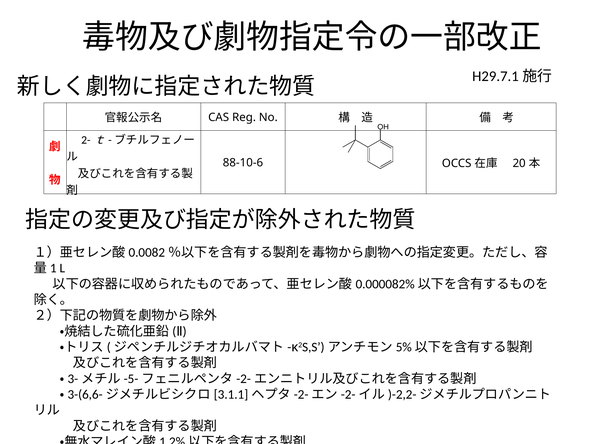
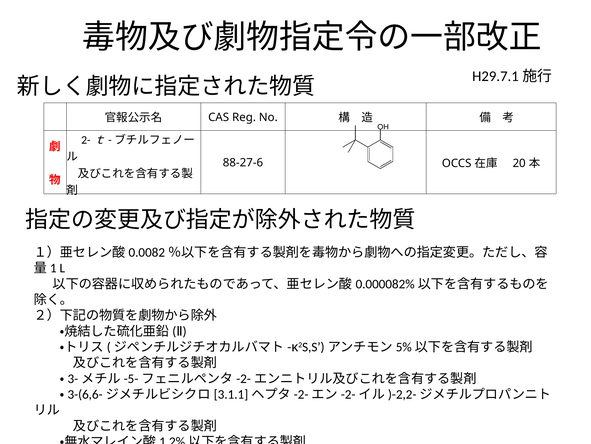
88-10-6: 88-10-6 -> 88-27-6 (243, 163)
